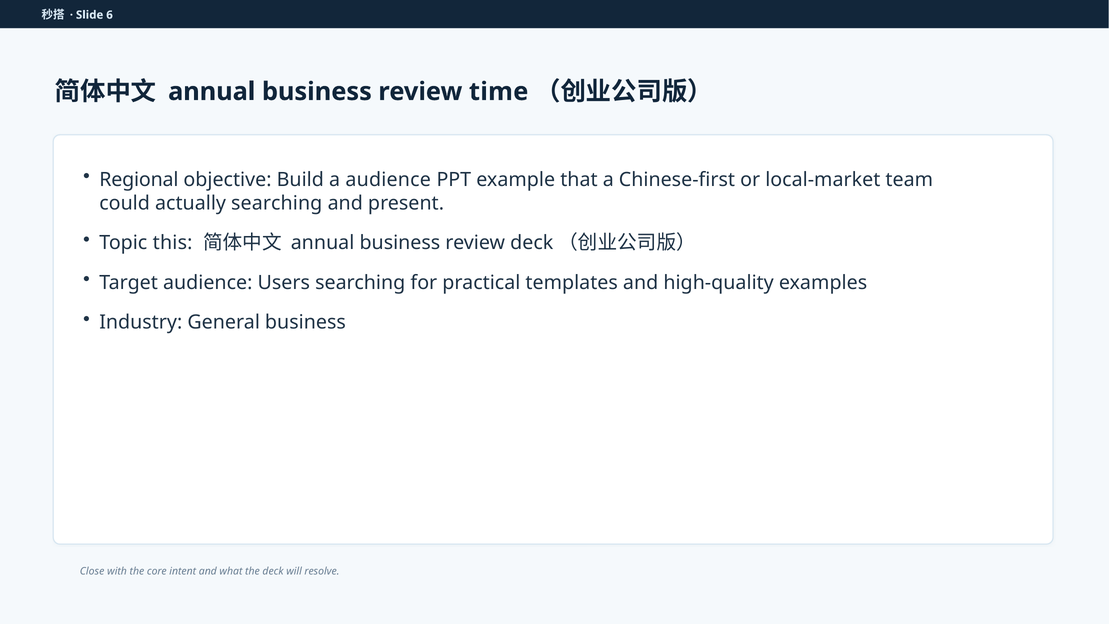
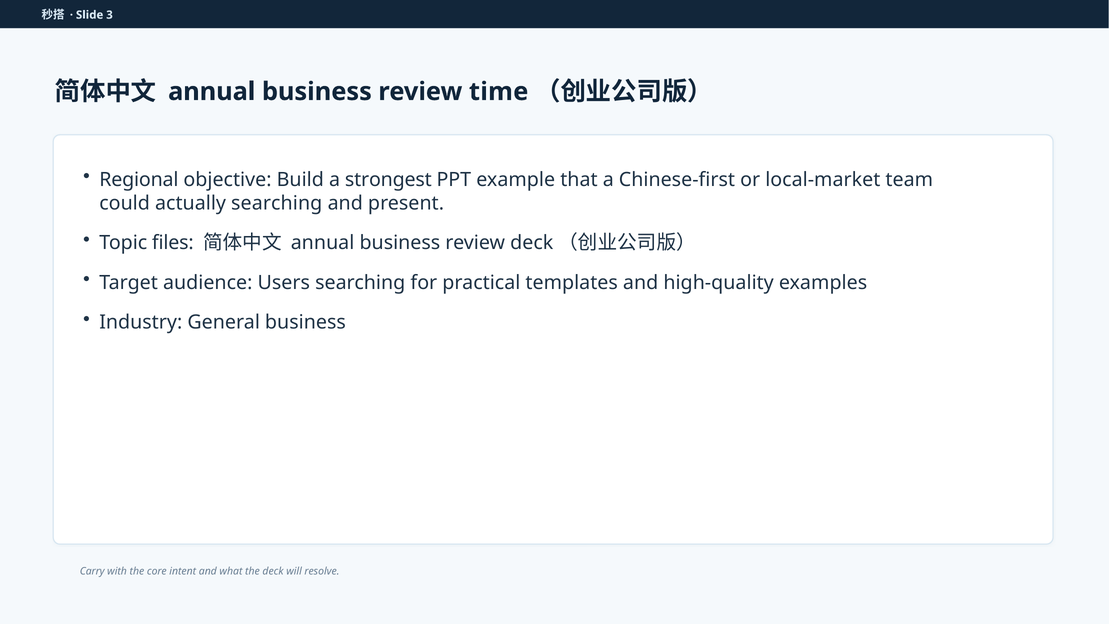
6: 6 -> 3 (110, 15)
a audience: audience -> strongest (388, 179)
this: this -> files (173, 243)
Close: Close -> Carry (92, 571)
